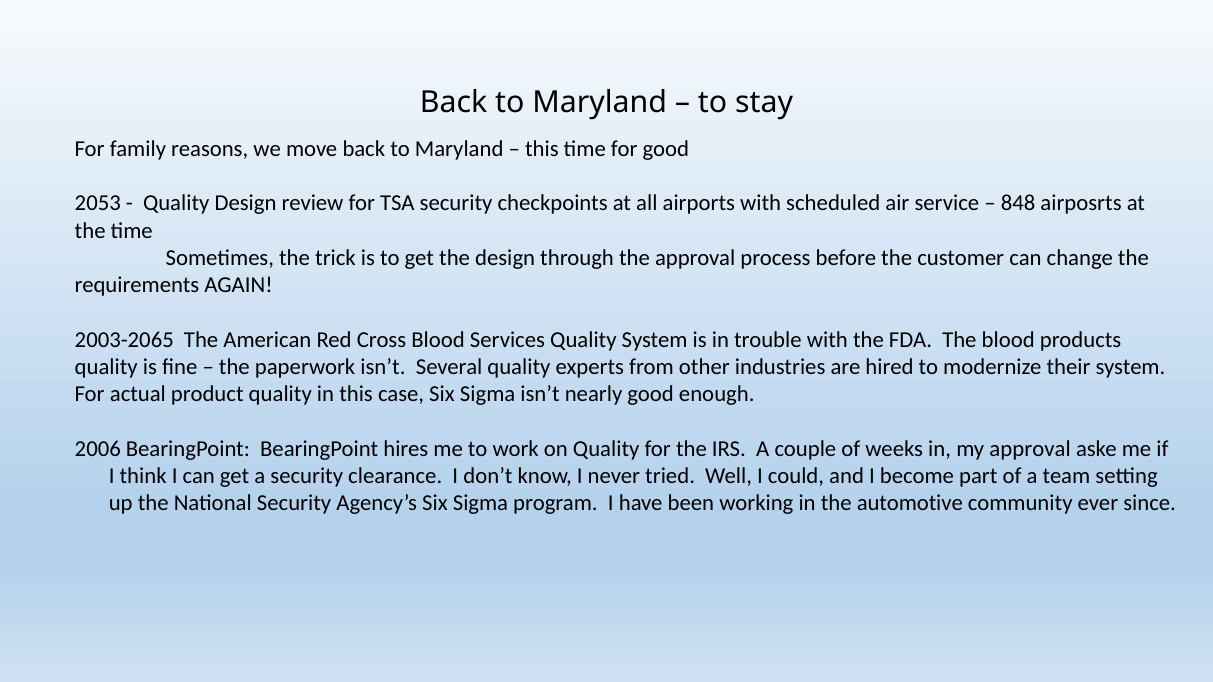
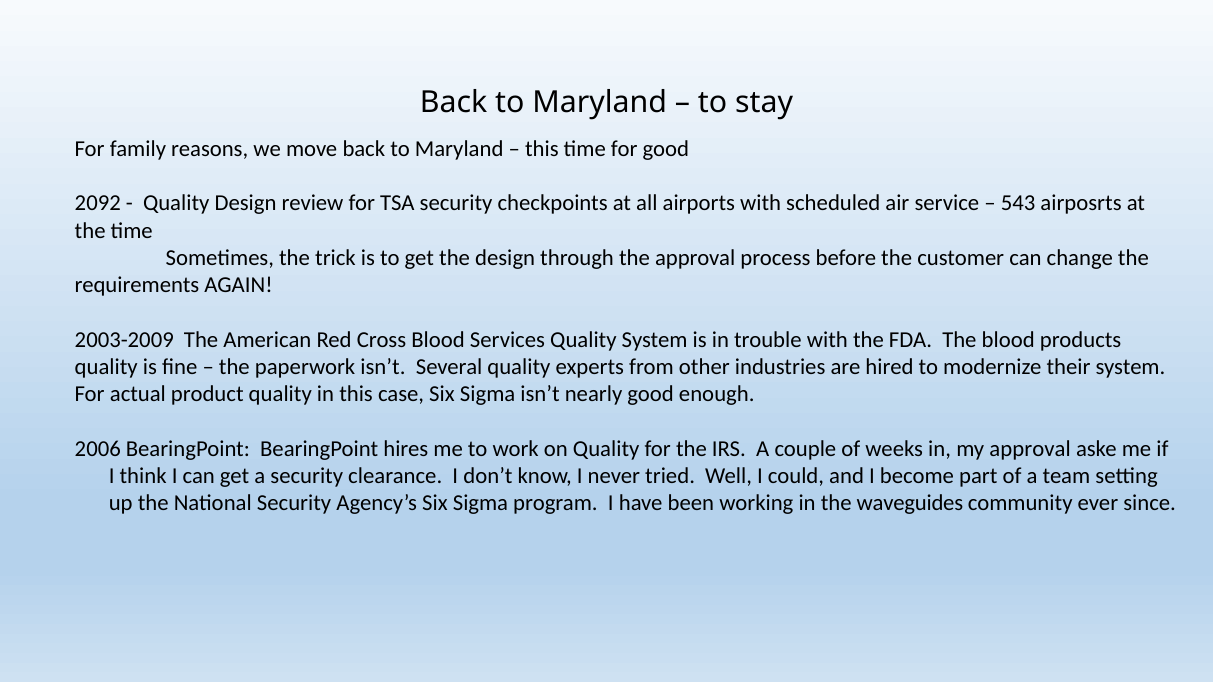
2053: 2053 -> 2092 (98, 203)
848: 848 -> 543 (1018, 203)
2003-2065: 2003-2065 -> 2003-2009 (124, 340)
automotive: automotive -> waveguides (910, 504)
